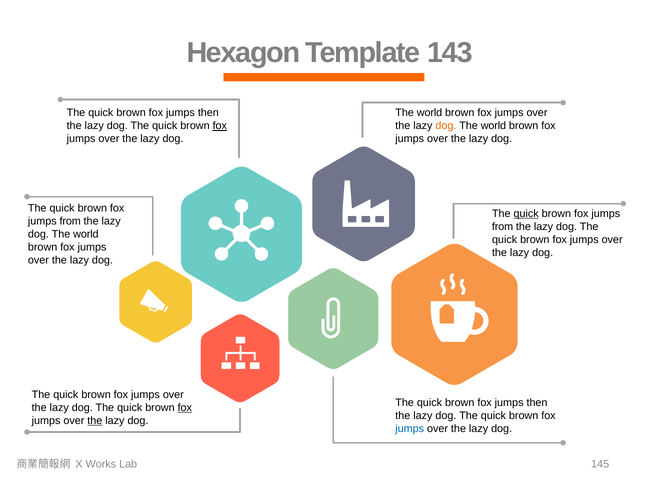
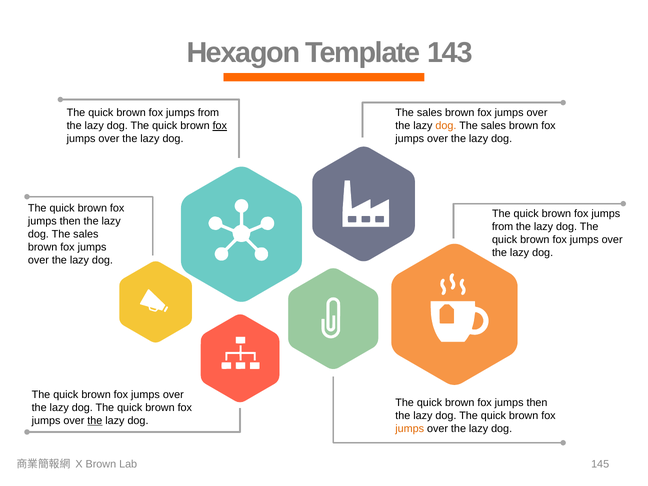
then: then -> from (208, 113)
world: world -> sales (429, 113)
world: world -> sales (493, 126)
quick underline: present -> none (526, 214)
from: from -> then (70, 221)
world: world -> sales (86, 234)
fox underline: present -> none (185, 408)
jumps colour: blue -> orange (410, 429)
X Works: Works -> Brown (101, 464)
